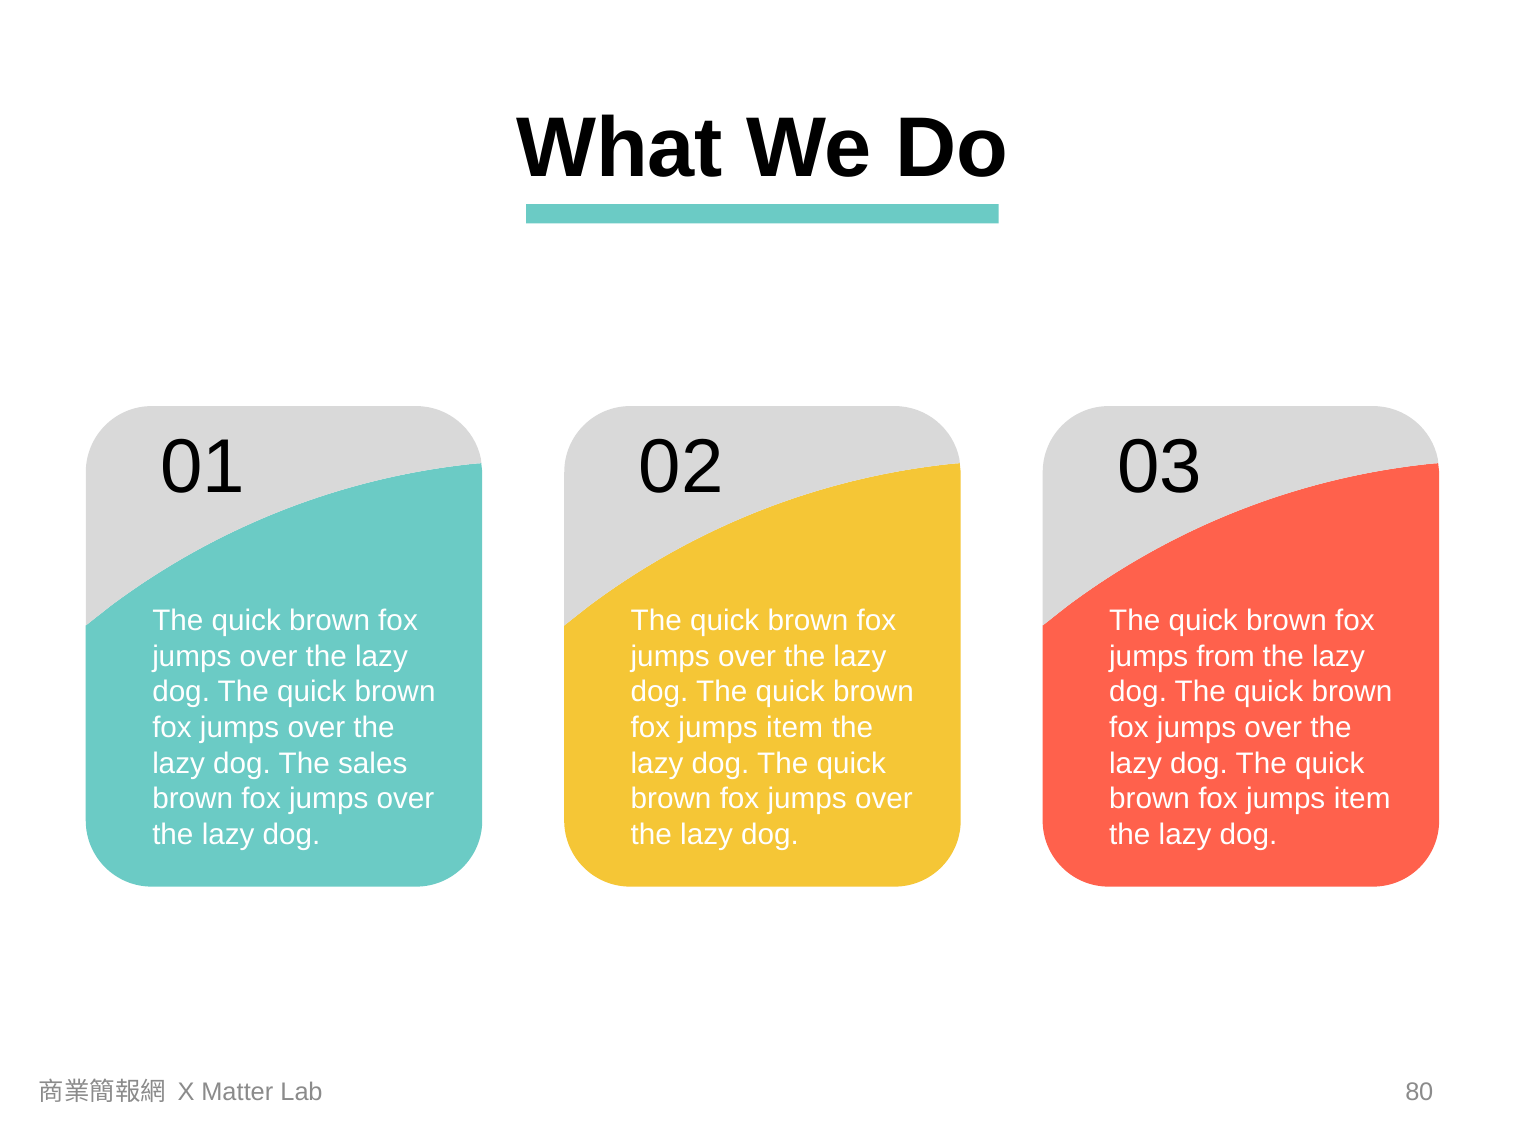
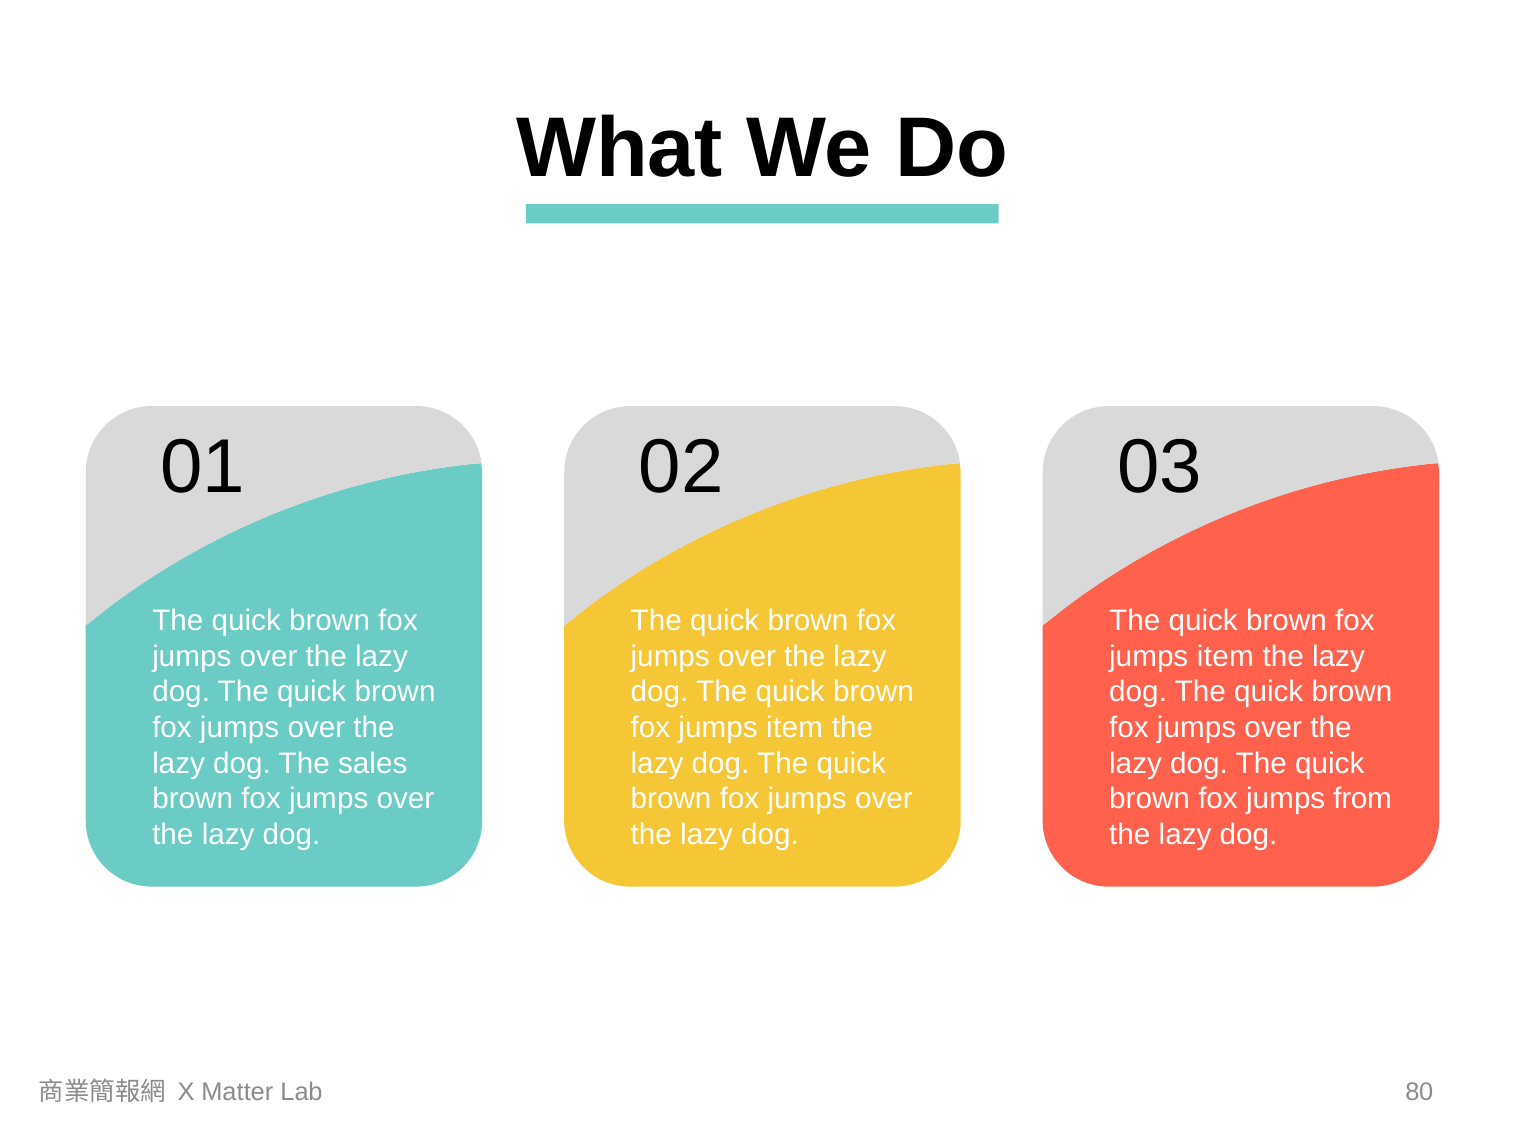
from: from -> item (1225, 656)
item: item -> from (1363, 799)
